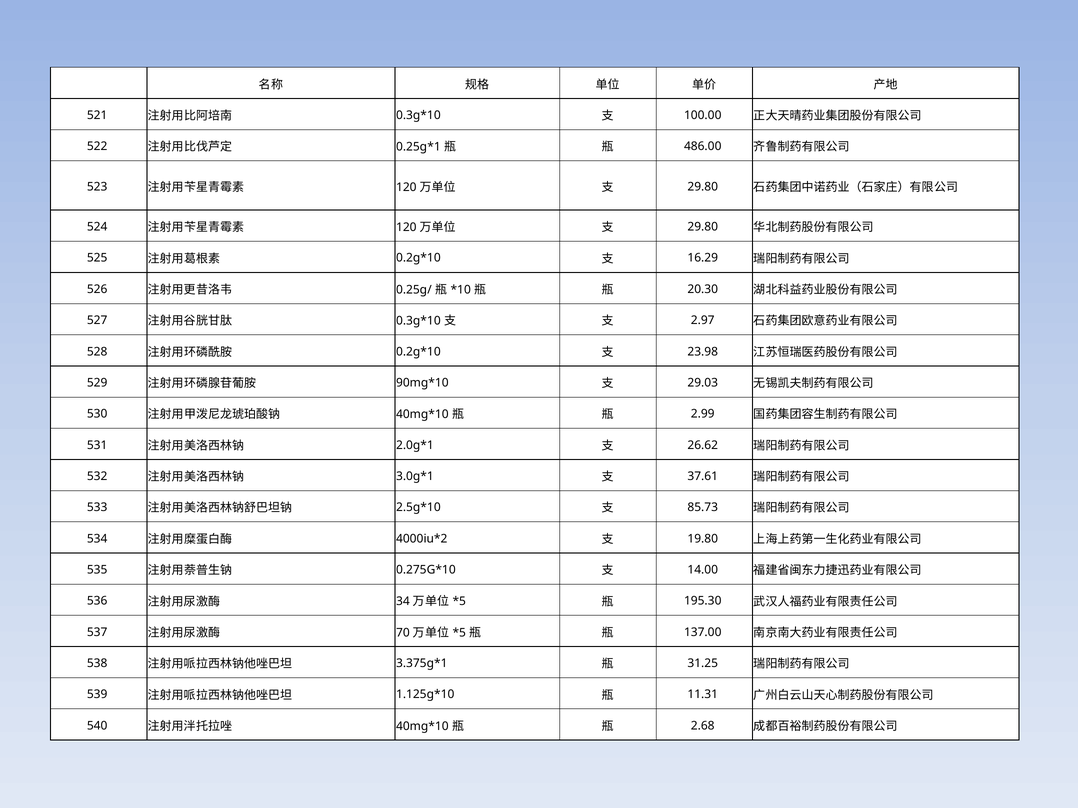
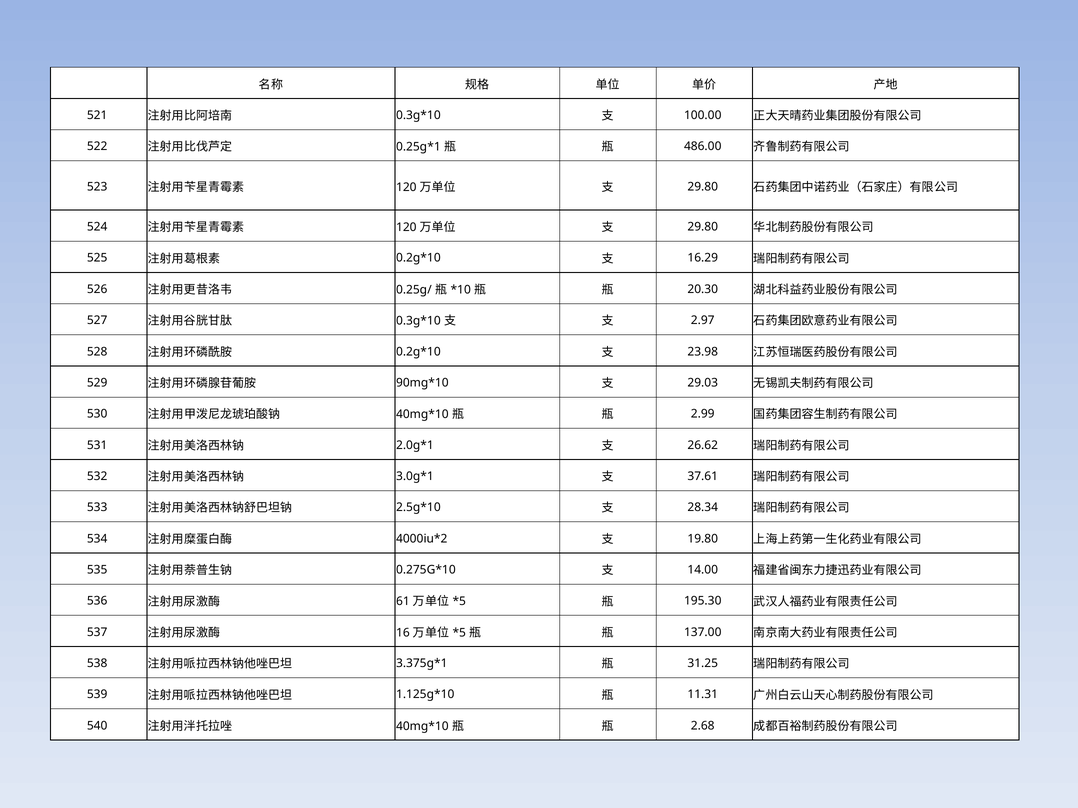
85.73: 85.73 -> 28.34 (703, 508)
34: 34 -> 61 (403, 602)
70: 70 -> 16 (403, 633)
